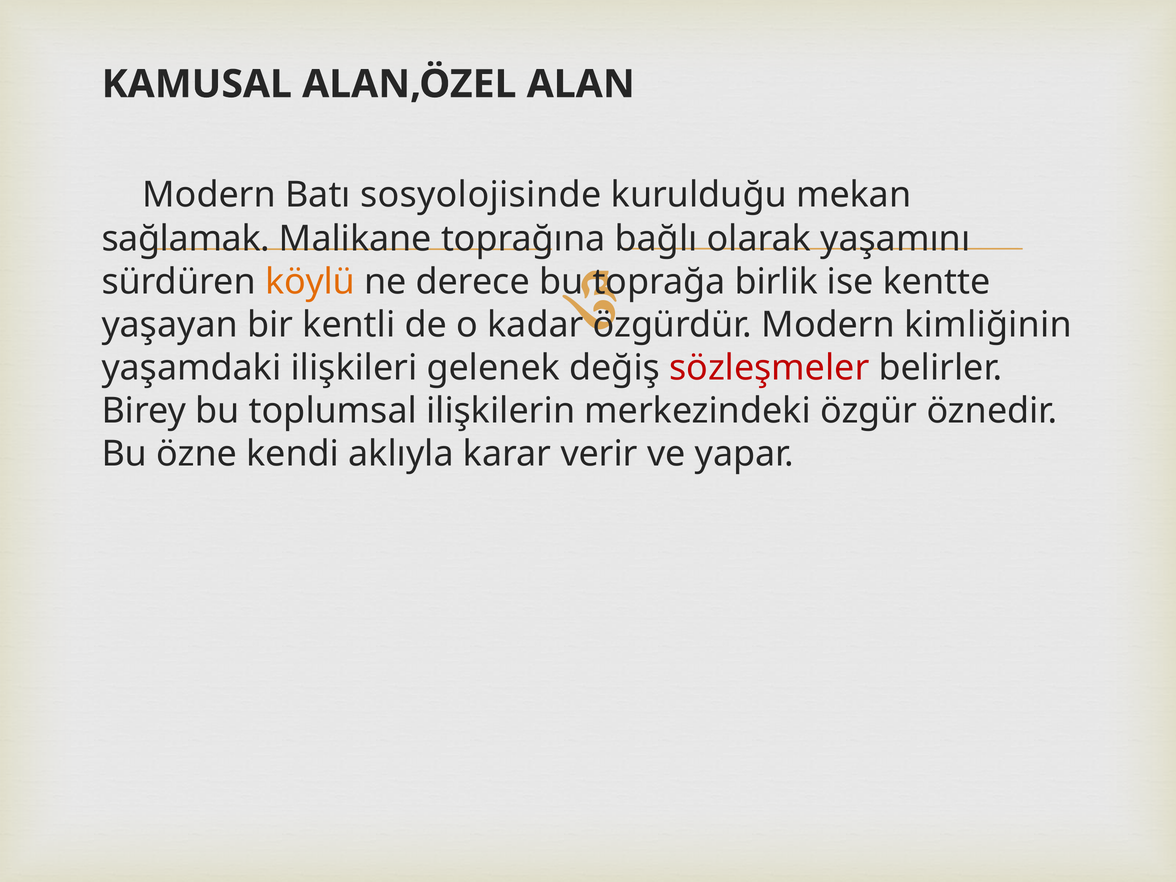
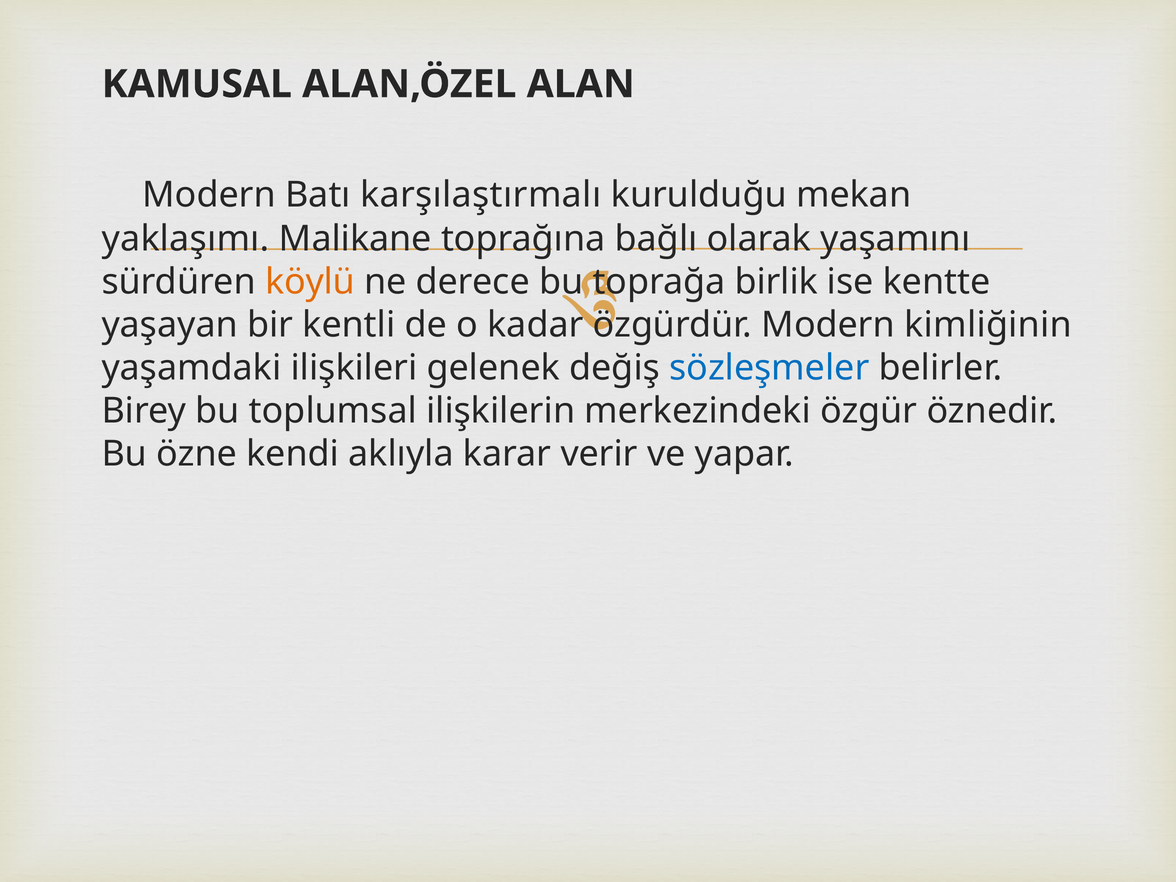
sosyolojisinde: sosyolojisinde -> karşılaştırmalı (481, 195)
sağlamak: sağlamak -> yaklaşımı (186, 239)
sözleşmeler colour: red -> blue (769, 368)
